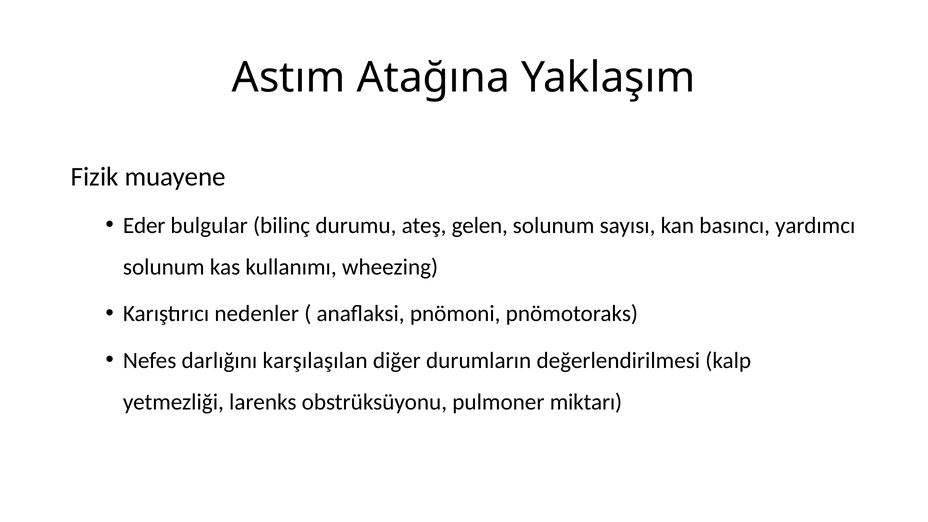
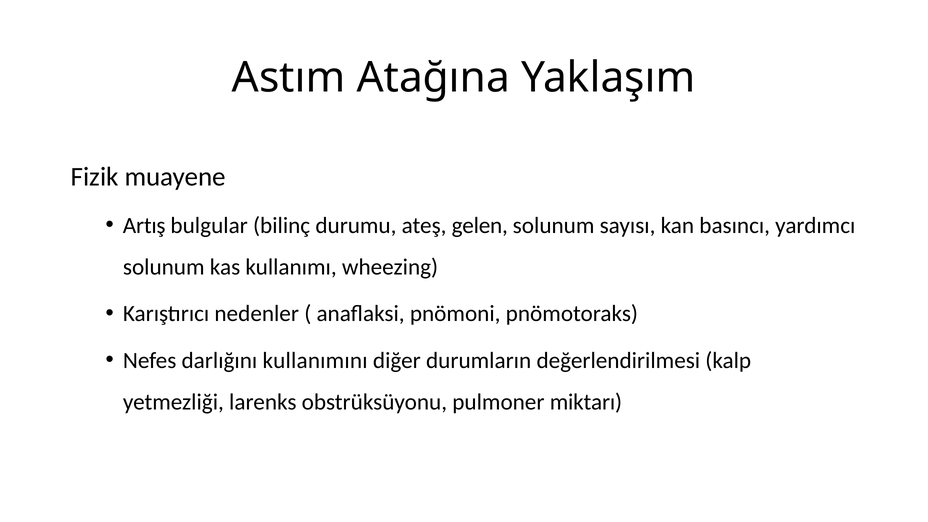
Eder: Eder -> Artış (144, 225)
karşılaşılan: karşılaşılan -> kullanımını (315, 360)
